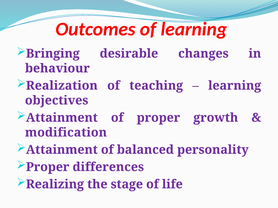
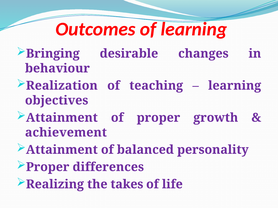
modification: modification -> achievement (66, 133)
stage: stage -> takes (127, 185)
